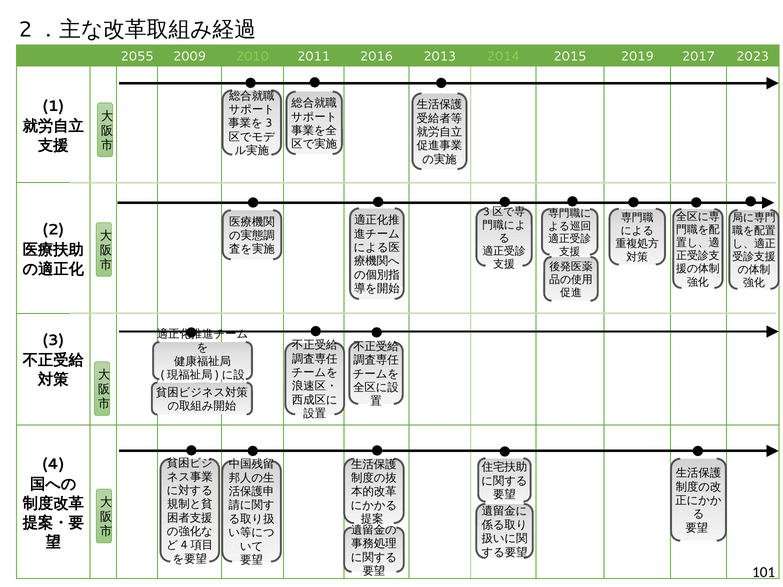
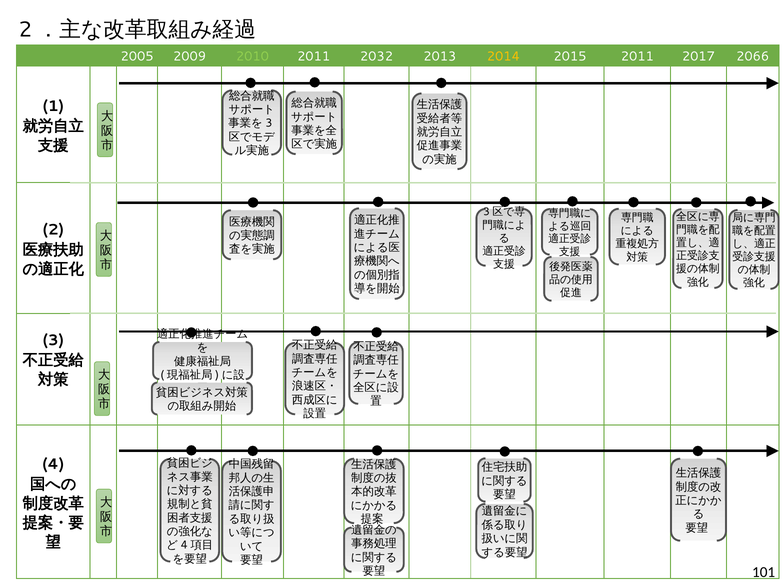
2055: 2055 -> 2005 (137, 57)
2016: 2016 -> 2032 (377, 57)
2014 colour: light green -> yellow (503, 57)
2015 2019: 2019 -> 2011 (637, 57)
2023: 2023 -> 2066 (753, 57)
